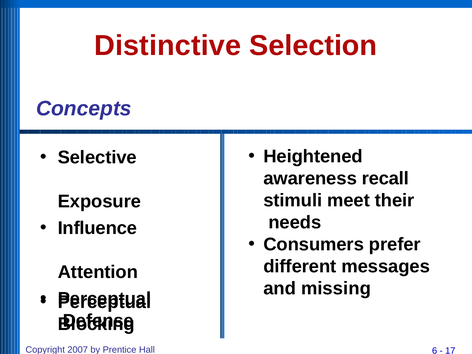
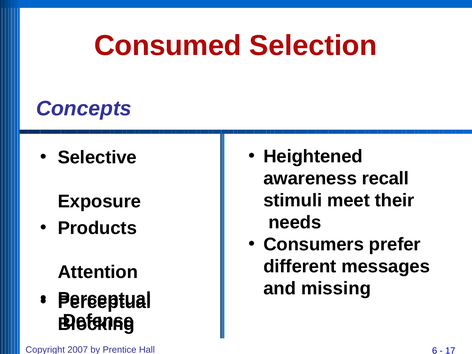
Distinctive: Distinctive -> Consumed (168, 46)
Influence: Influence -> Products (97, 228)
